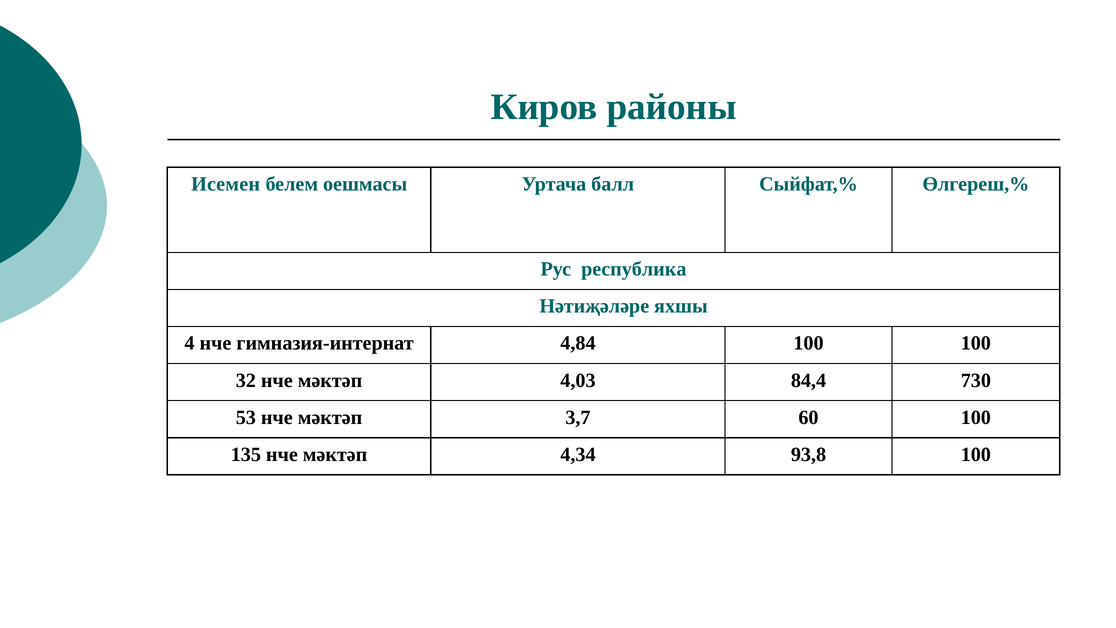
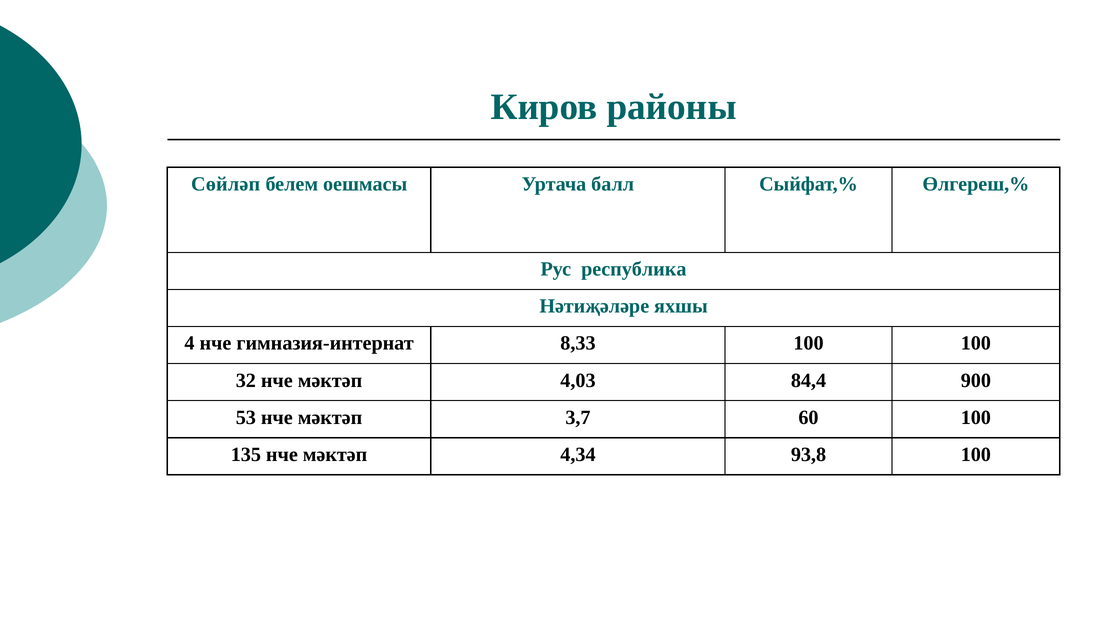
Исемен: Исемен -> Сөйләп (226, 184)
4,84: 4,84 -> 8,33 (578, 343)
730: 730 -> 900 (976, 380)
